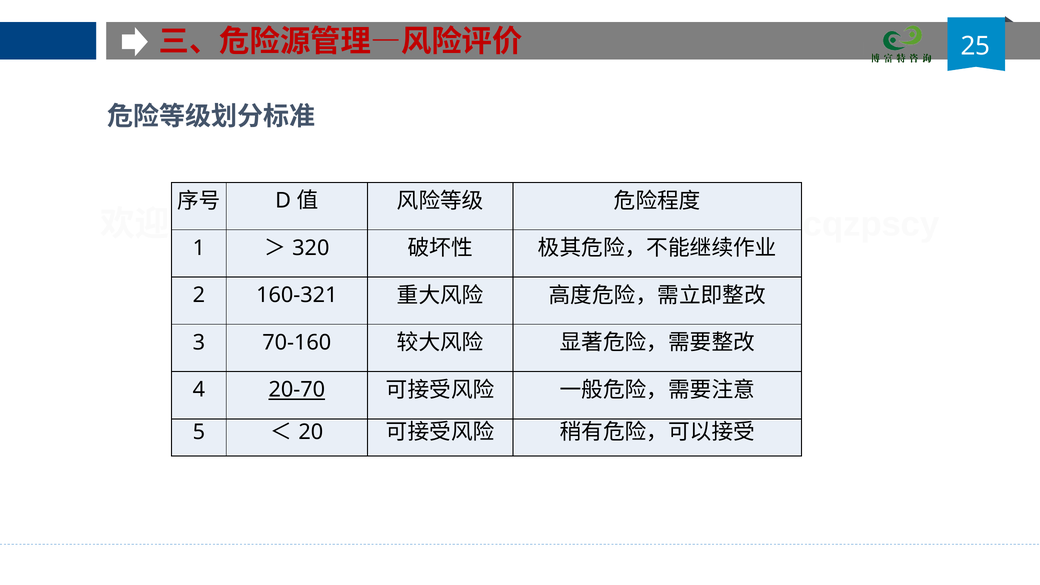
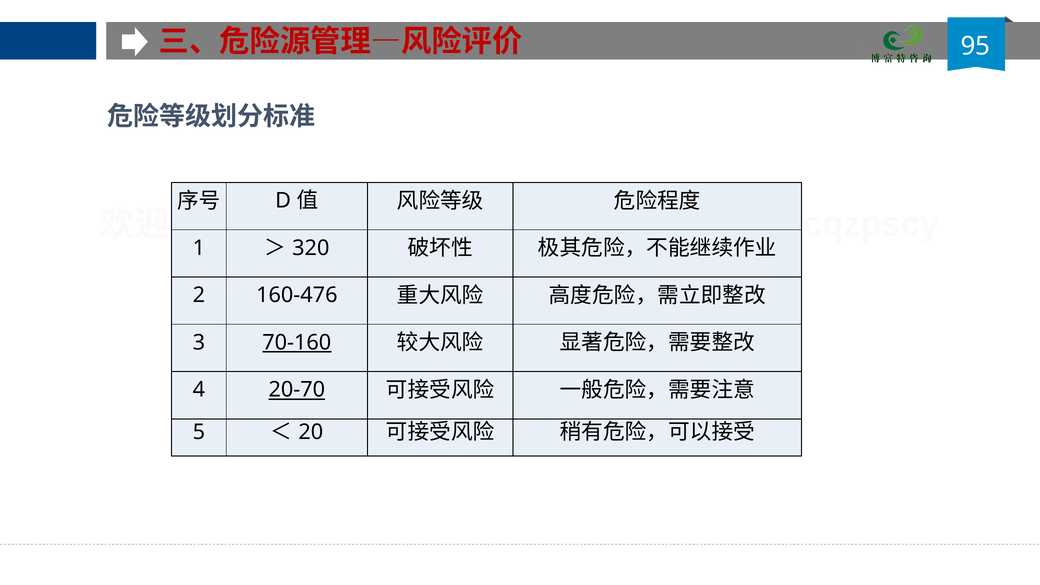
25: 25 -> 95 (975, 46)
160-321: 160-321 -> 160-476 (297, 295)
70-160 underline: none -> present (297, 343)
